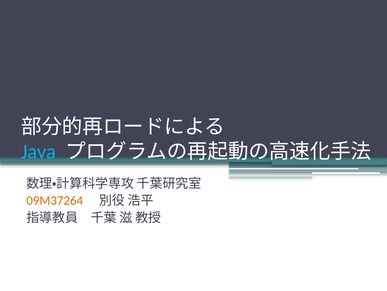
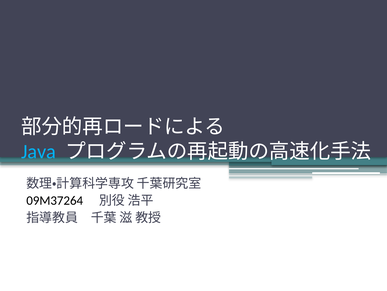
09M37264 colour: orange -> black (55, 200)
